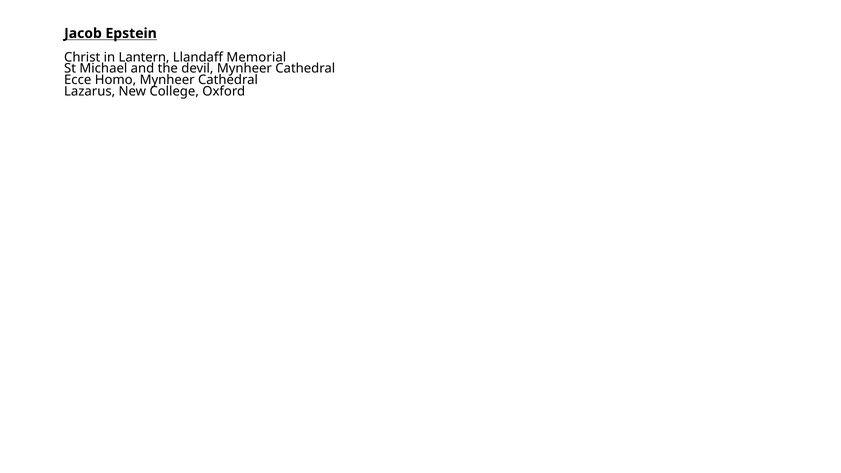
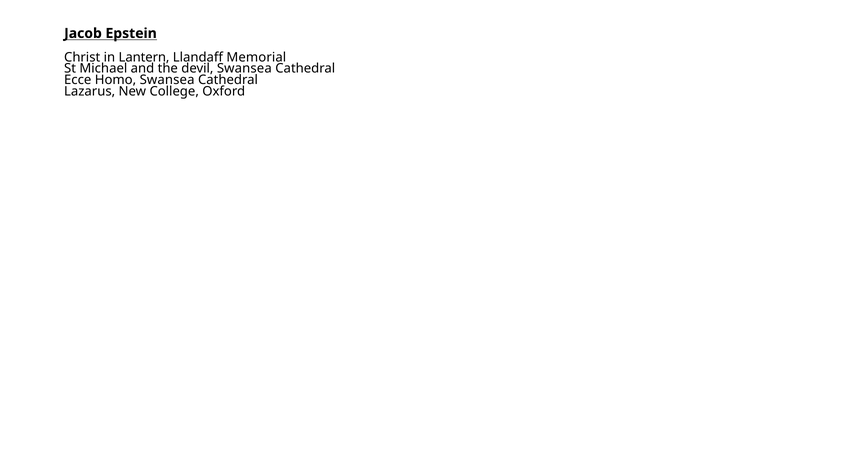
devil Mynheer: Mynheer -> Swansea (244, 69)
Homo Mynheer: Mynheer -> Swansea (167, 80)
